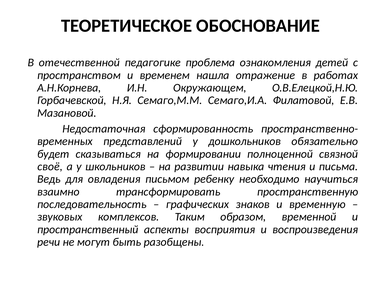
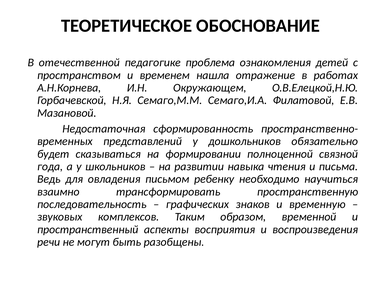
своё: своё -> года (50, 166)
